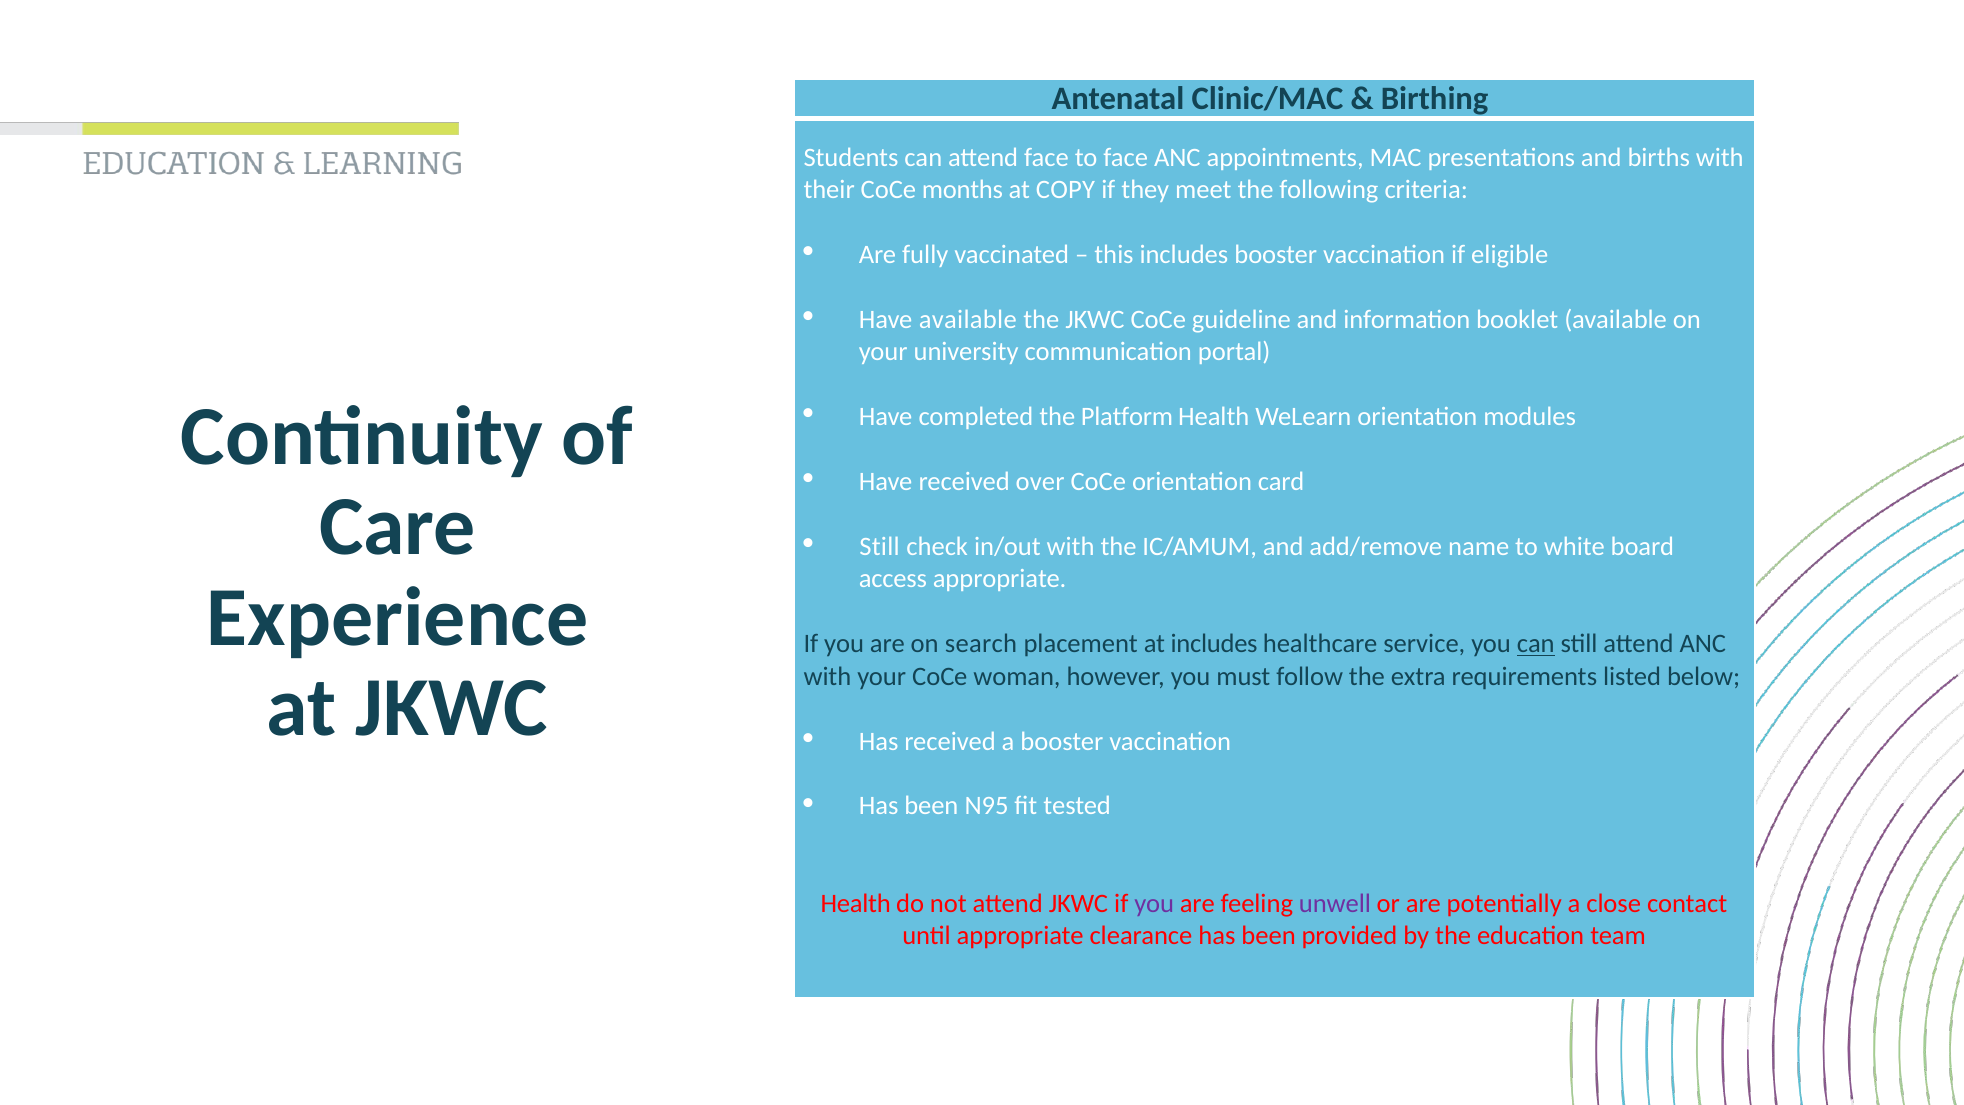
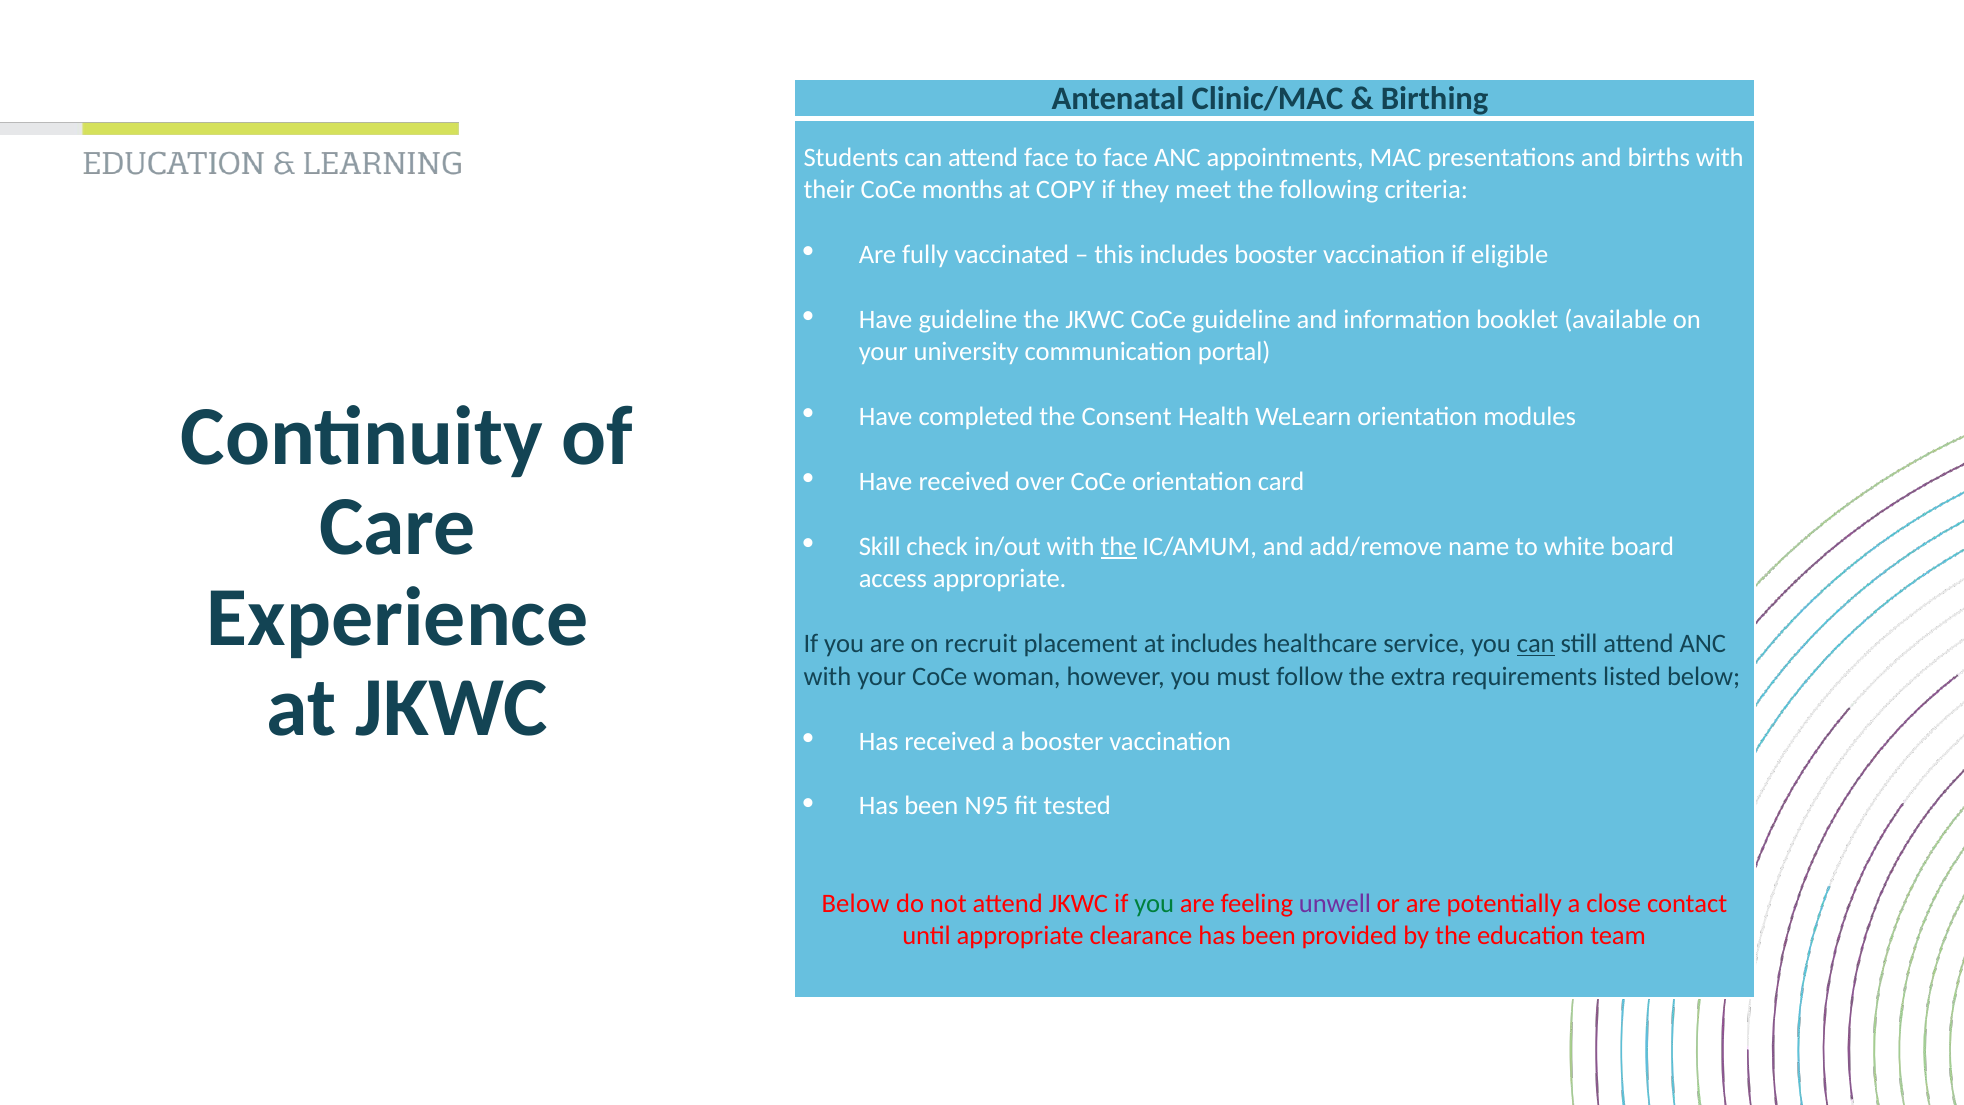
Have available: available -> guideline (968, 320)
Platform: Platform -> Consent (1127, 417)
Still: Still -> Skill (880, 547)
the underline: none -> present (1119, 547)
search: search -> recruit (981, 644)
Health: Health -> Below (855, 903)
you colour: purple -> green (1154, 903)
